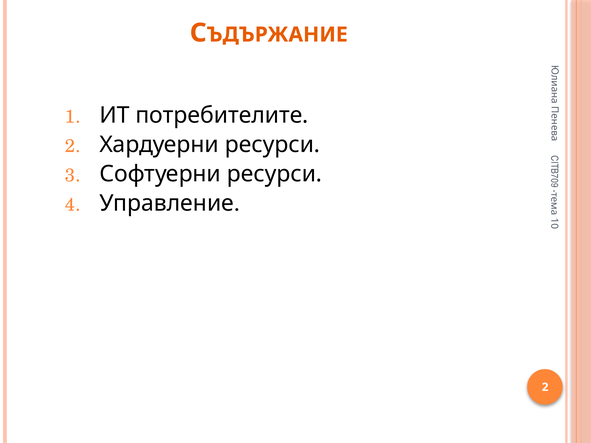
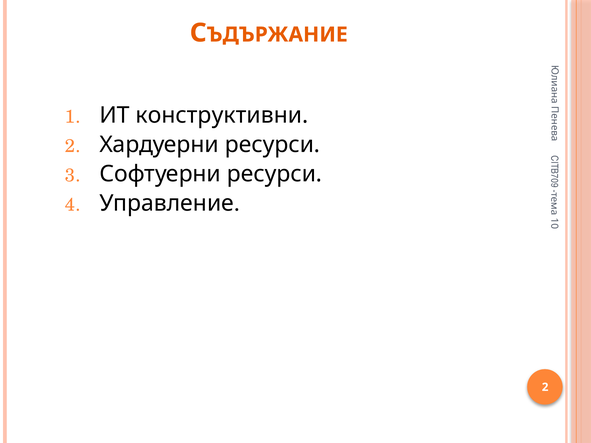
потребителите: потребителите -> конструктивни (222, 115)
